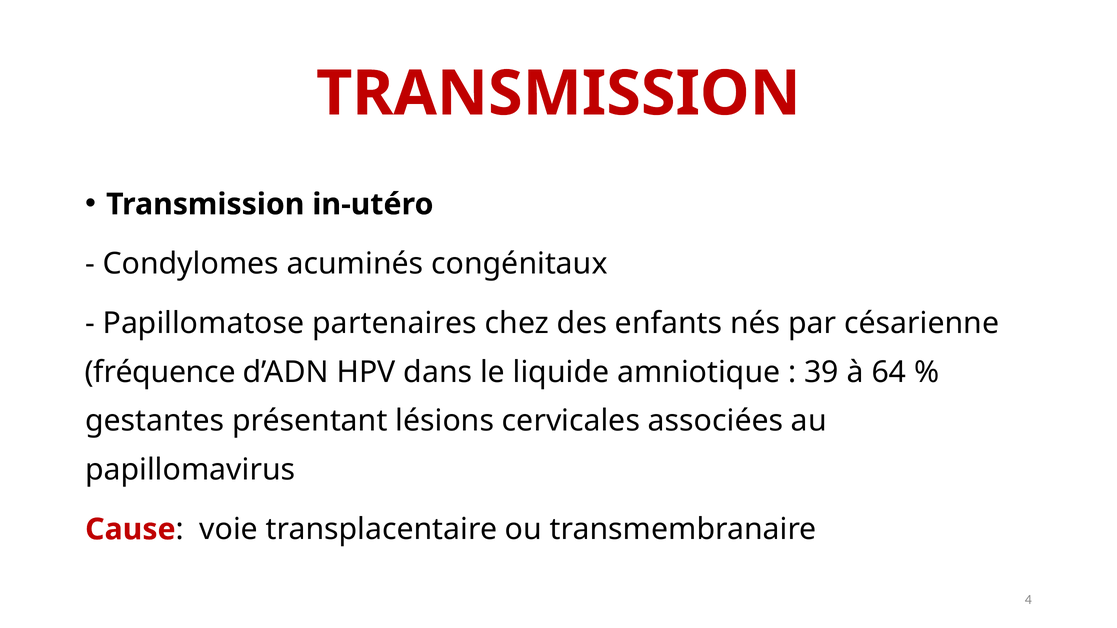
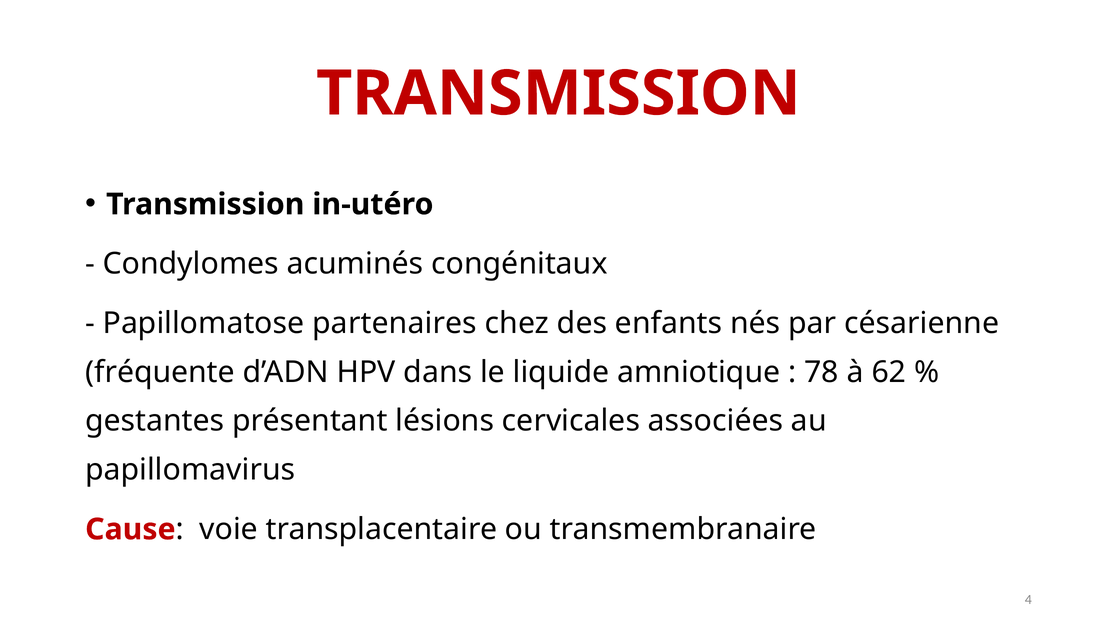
fréquence: fréquence -> fréquente (160, 372)
39: 39 -> 78 (821, 372)
64: 64 -> 62 (889, 372)
